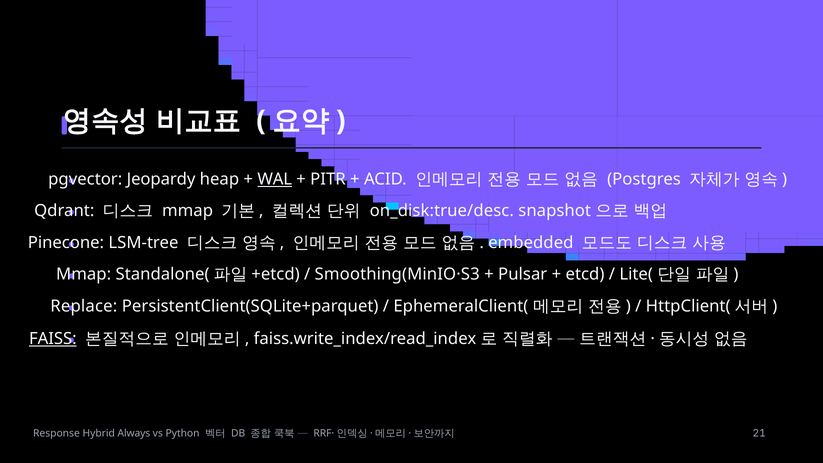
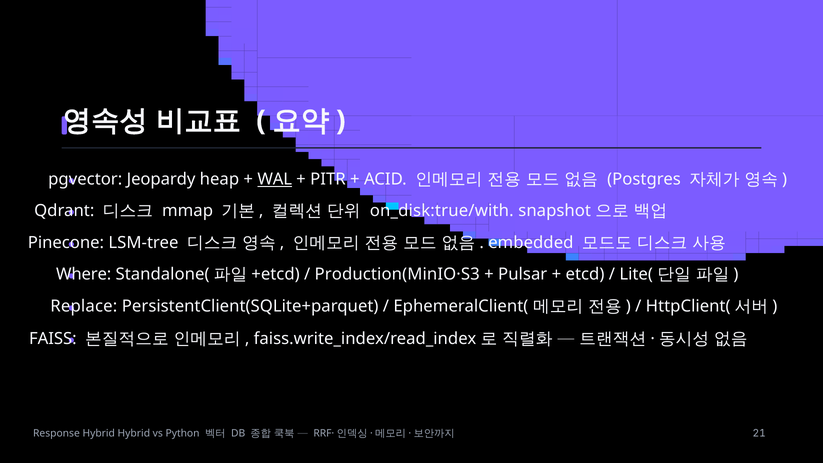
on_disk:true/desc: on_disk:true/desc -> on_disk:true/with (442, 211)
Mmap: Mmap -> Where (84, 274)
Smoothing(MinIO·S3: Smoothing(MinIO·S3 -> Production(MinIO·S3 (397, 274)
FAISS underline: present -> none (53, 339)
Hybrid Always: Always -> Hybrid (134, 433)
